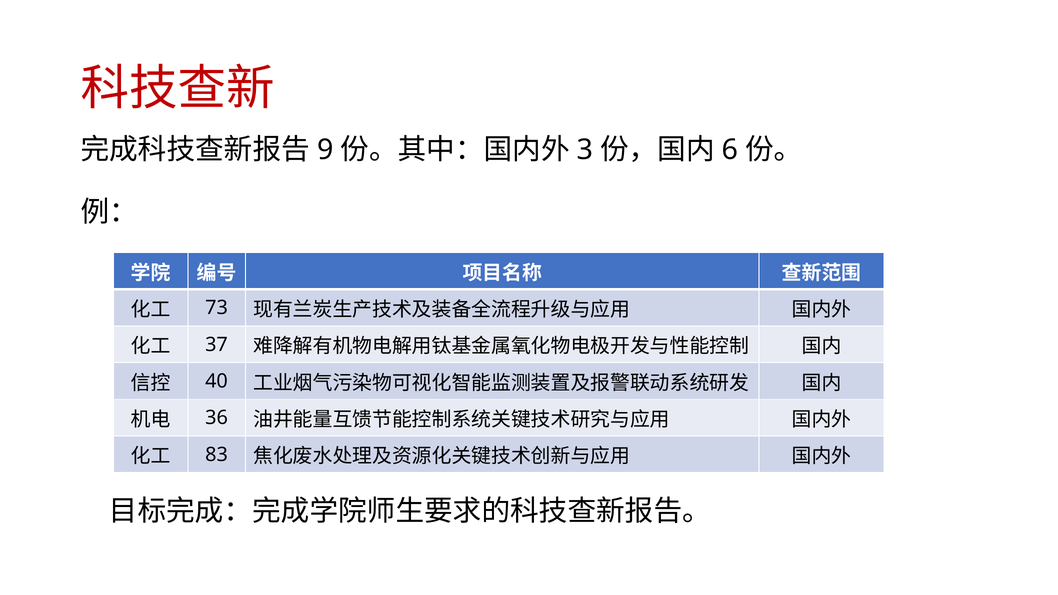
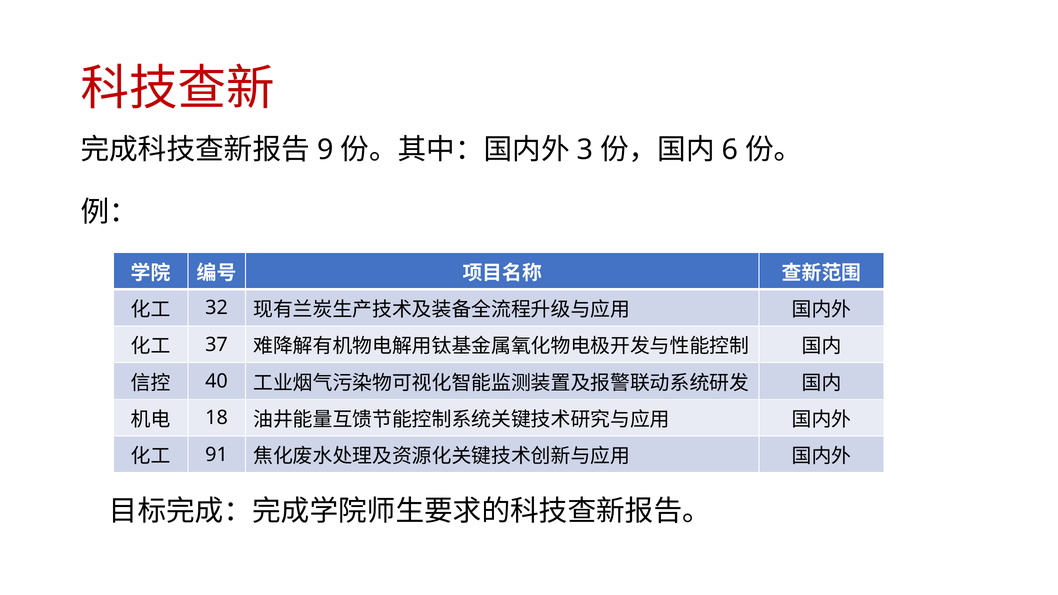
73: 73 -> 32 (217, 308)
36: 36 -> 18 (217, 418)
83: 83 -> 91 (217, 455)
